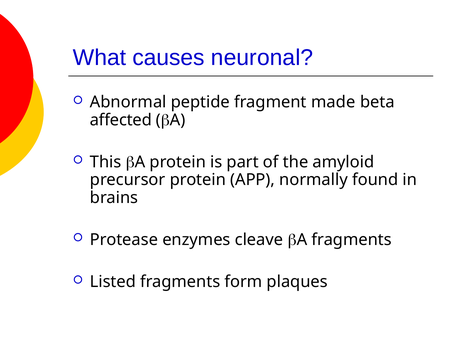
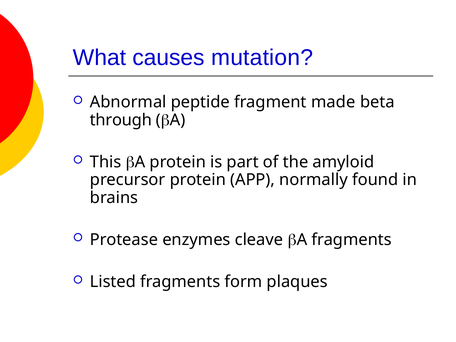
neuronal: neuronal -> mutation (262, 58)
affected: affected -> through (121, 120)
